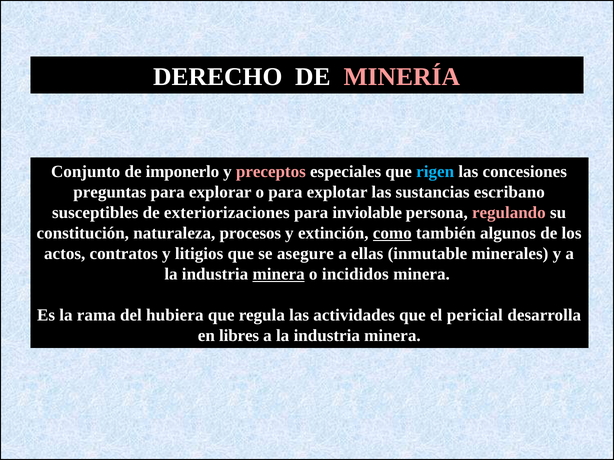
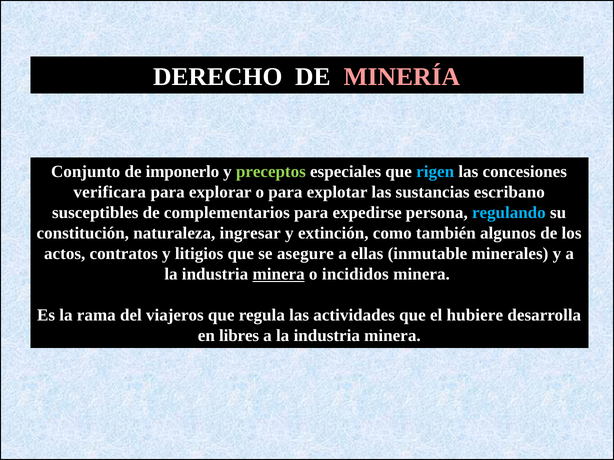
preceptos colour: pink -> light green (271, 172)
preguntas: preguntas -> verificara (110, 192)
exteriorizaciones: exteriorizaciones -> complementarios (227, 213)
inviolable: inviolable -> expedirse (367, 213)
regulando colour: pink -> light blue (509, 213)
procesos: procesos -> ingresar (250, 233)
como underline: present -> none (392, 233)
hubiera: hubiera -> viajeros (175, 315)
pericial: pericial -> hubiere (475, 315)
